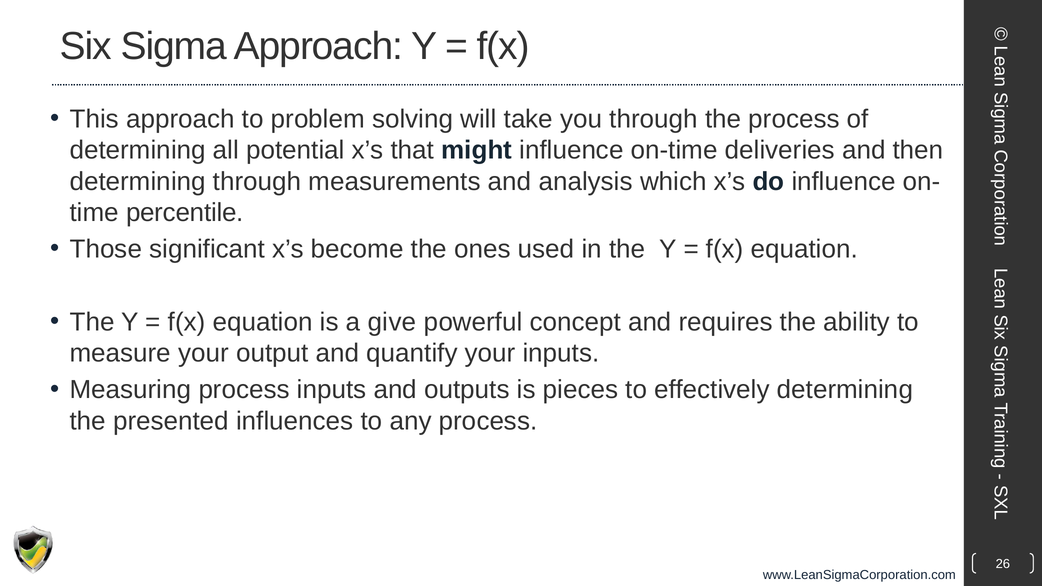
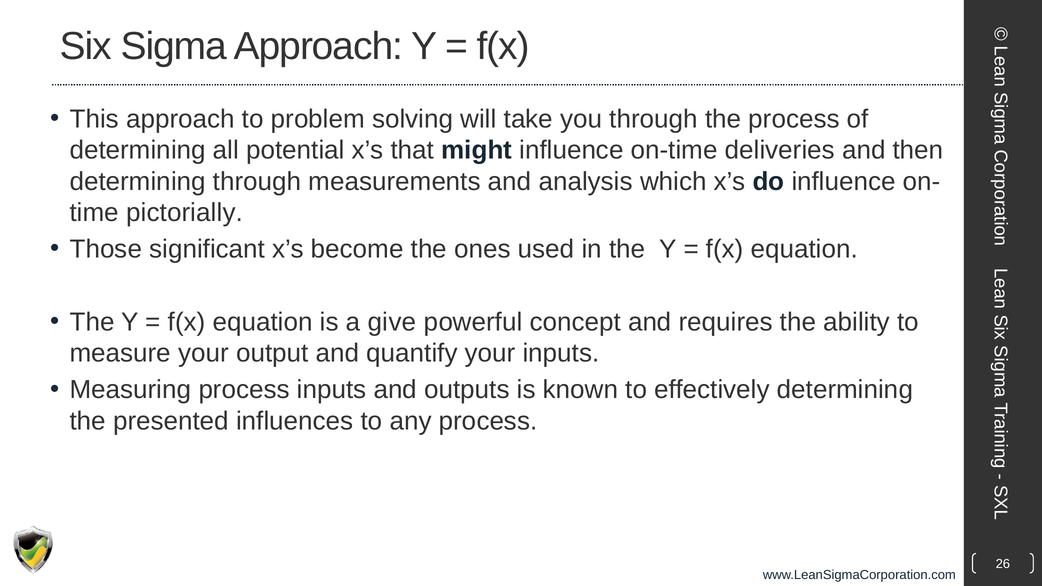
percentile: percentile -> pictorially (185, 213)
pieces: pieces -> known (581, 390)
